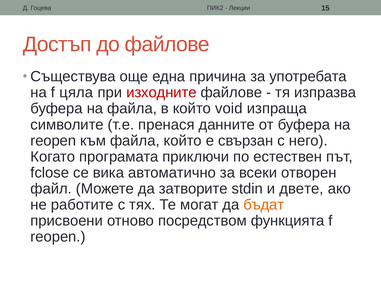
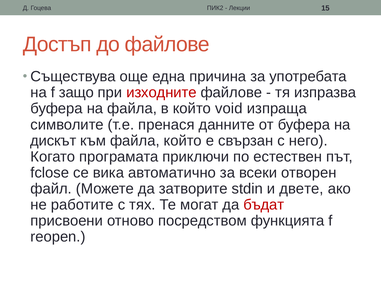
цяла: цяла -> защо (76, 93)
reopen: reopen -> дискът (53, 141)
бъдат colour: orange -> red (264, 205)
